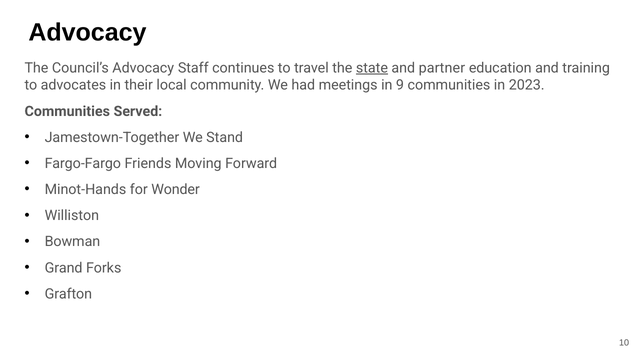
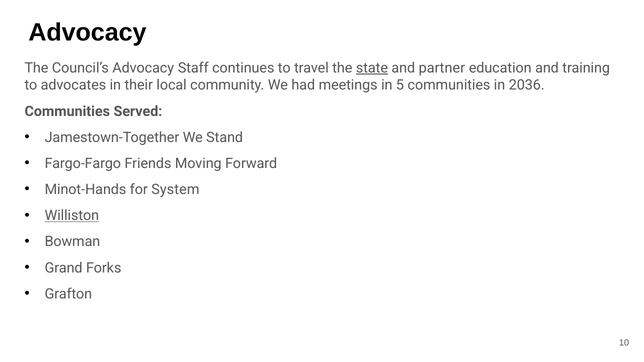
9: 9 -> 5 (400, 85)
2023: 2023 -> 2036 (527, 85)
Wonder: Wonder -> System (175, 190)
Williston underline: none -> present (72, 216)
